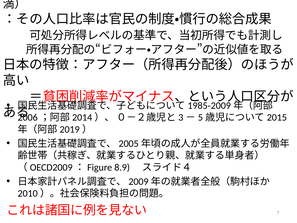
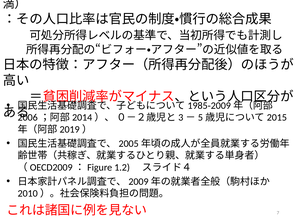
8.9: 8.9 -> 1.2 (122, 167)
